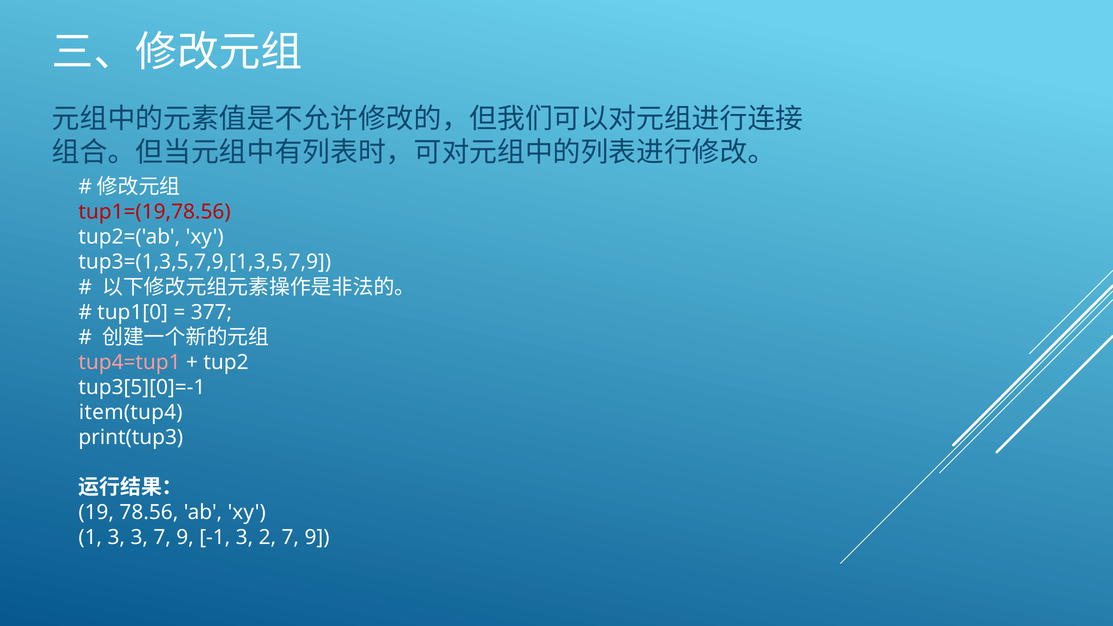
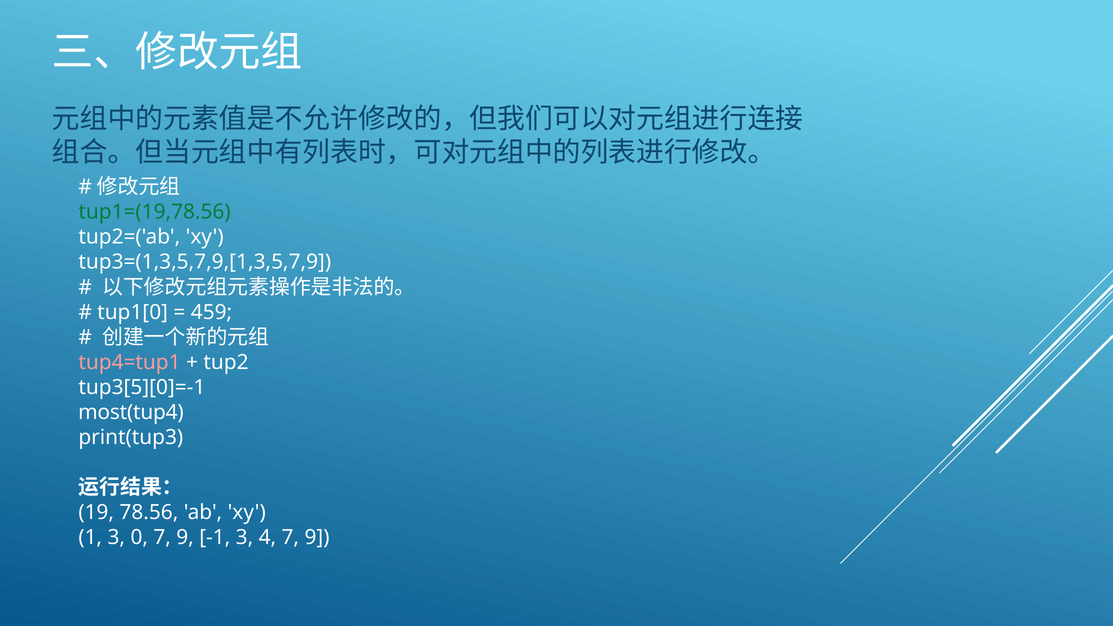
tup1=(19,78.56 colour: red -> green (155, 212)
377: 377 -> 459 (212, 312)
item(tup4: item(tup4 -> most(tup4 (131, 412)
3 3: 3 -> 0 (139, 538)
2: 2 -> 4 (267, 538)
